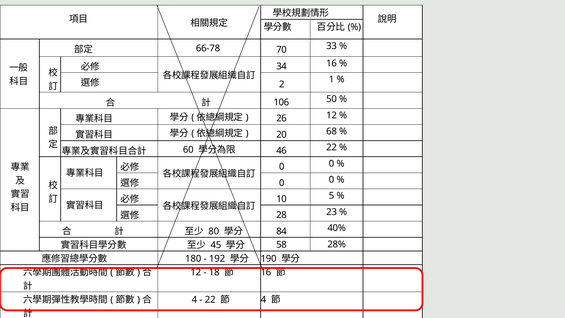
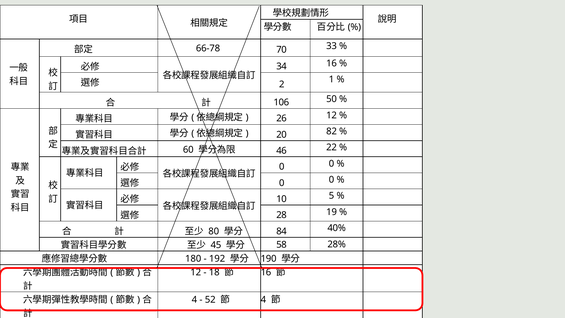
68: 68 -> 82 (332, 131)
23: 23 -> 19 (332, 212)
22: 22 -> 52 (210, 299)
